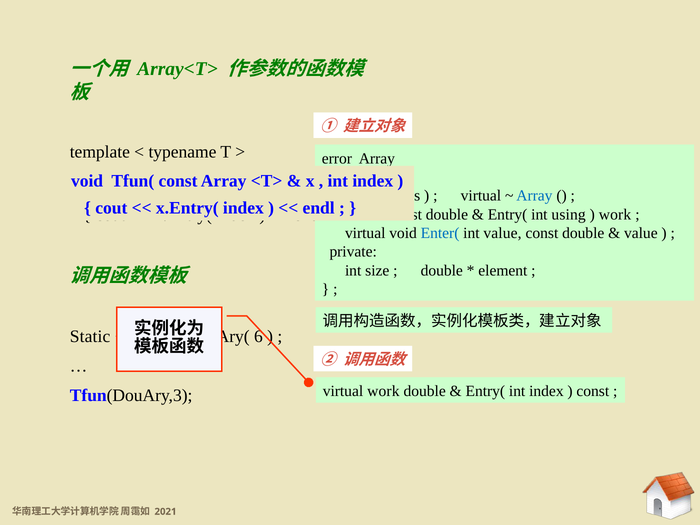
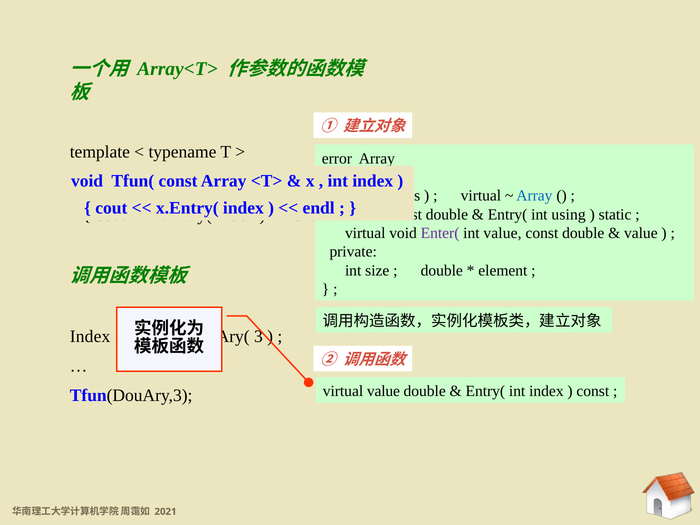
work: work -> static (615, 214)
Enter( colour: blue -> purple (440, 233)
Static: Static -> Index (90, 337)
6: 6 -> 3 (258, 337)
virtual work: work -> value (383, 391)
